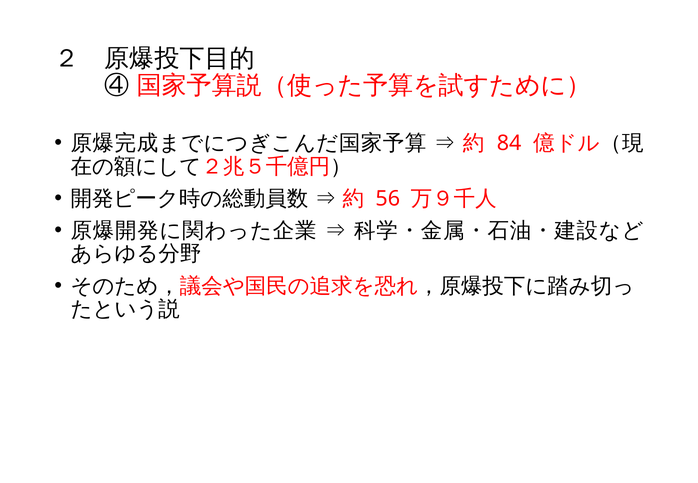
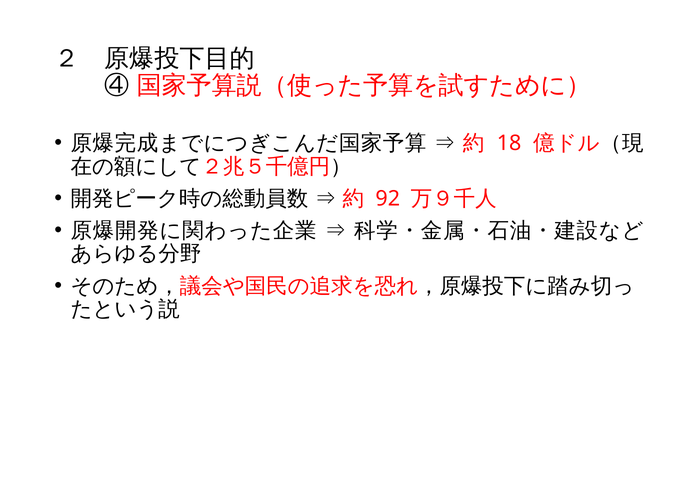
84: 84 -> 18 (509, 143)
56: 56 -> 92 (388, 199)
